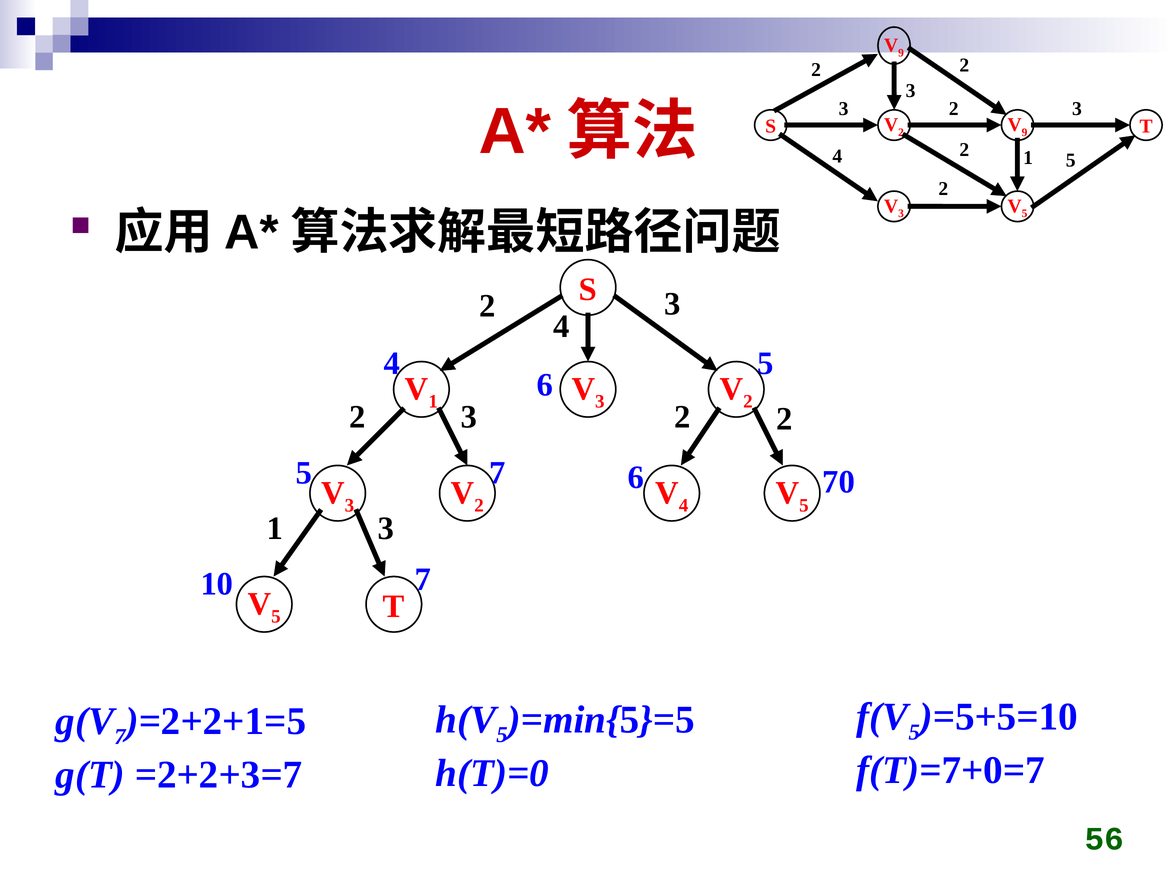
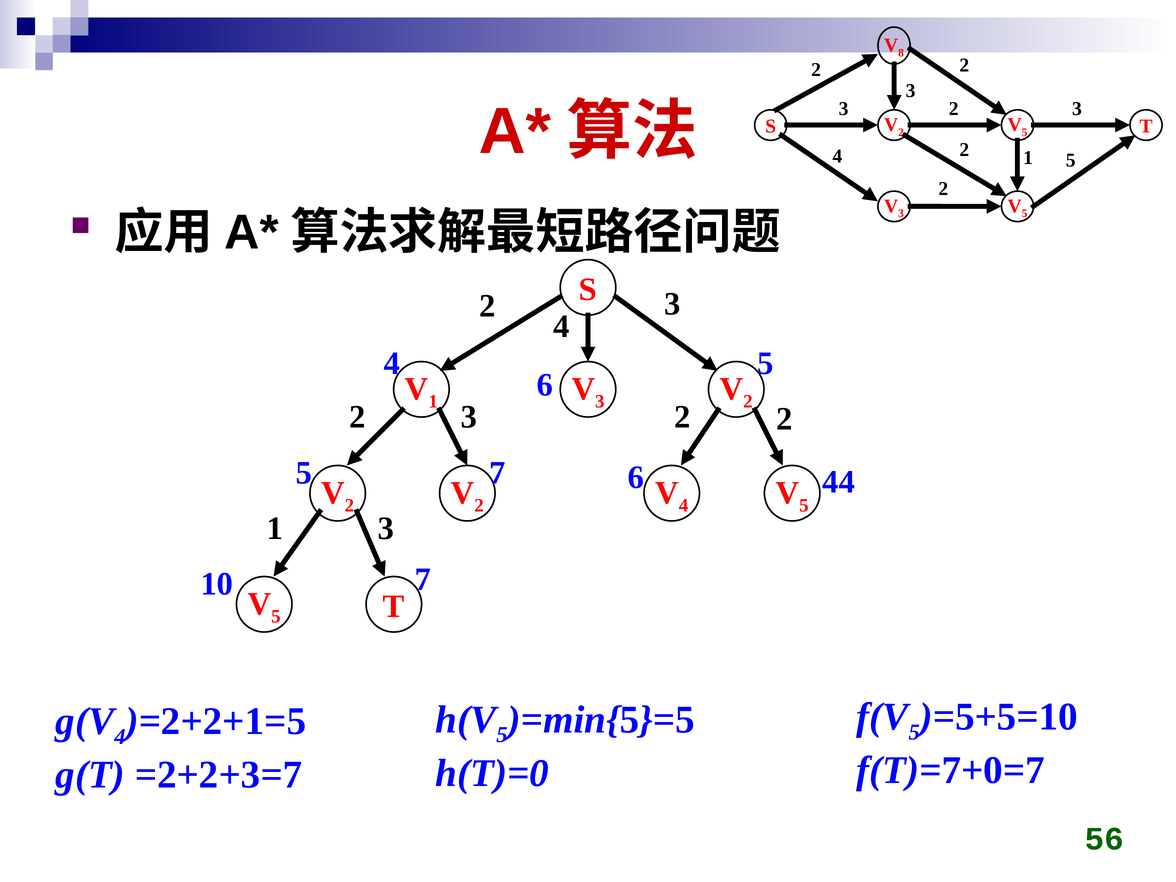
9: 9 -> 8 (901, 53)
9: 9 -> 5 (1025, 132)
70: 70 -> 44 (839, 482)
3: 3 -> 2 (349, 505)
7: 7 -> 4 (120, 737)
